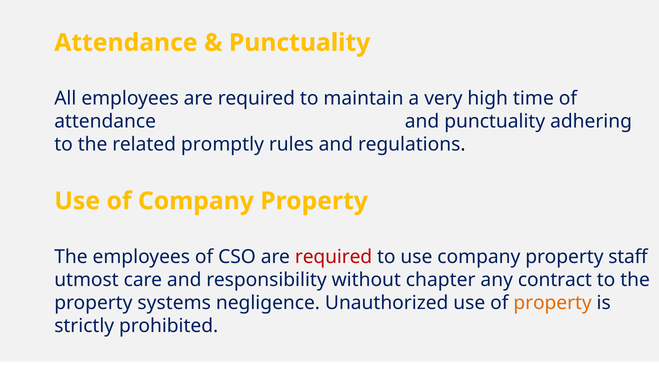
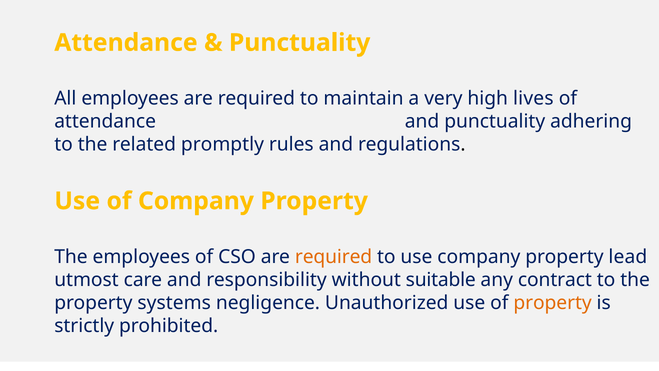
time: time -> lives (533, 98)
required colour: red -> orange (334, 257)
staff: staff -> lead (628, 257)
chapter: chapter -> suitable (441, 280)
